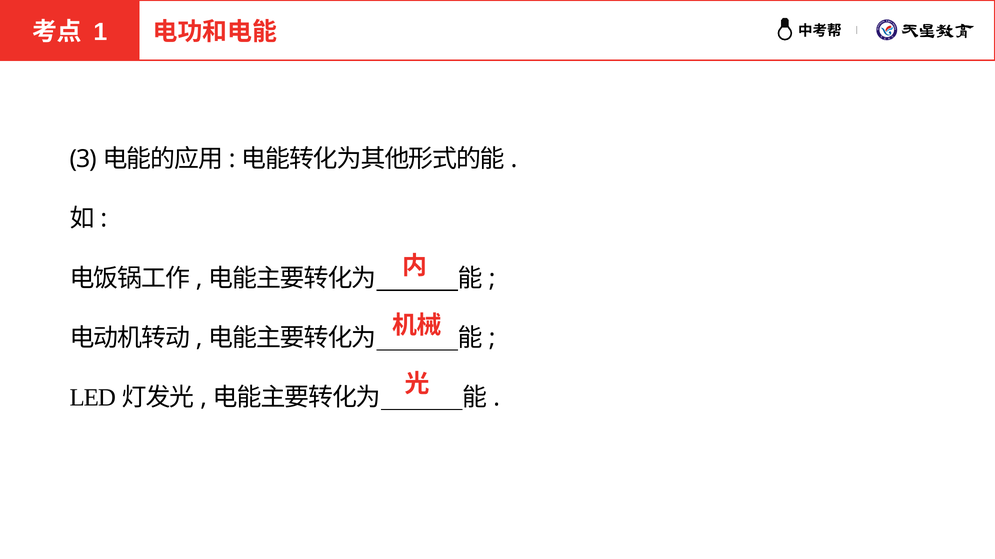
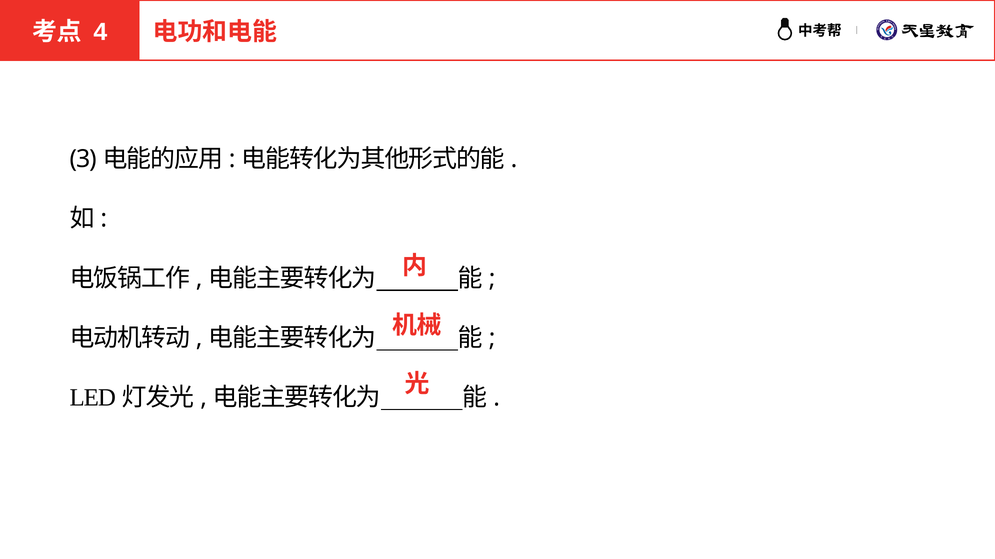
1: 1 -> 4 (100, 32)
